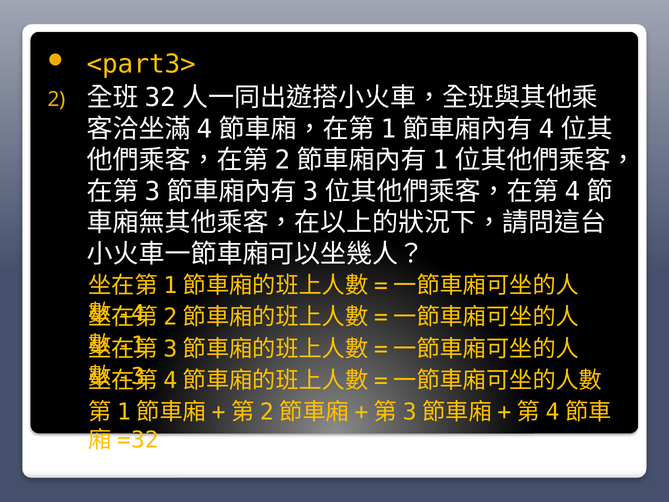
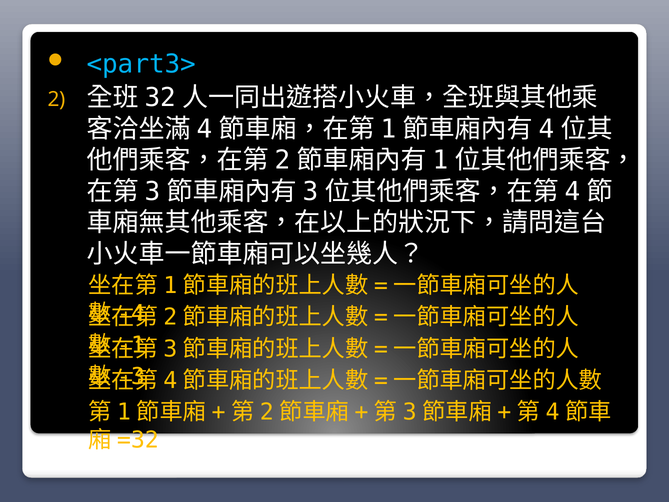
<part3> colour: yellow -> light blue (141, 64)
